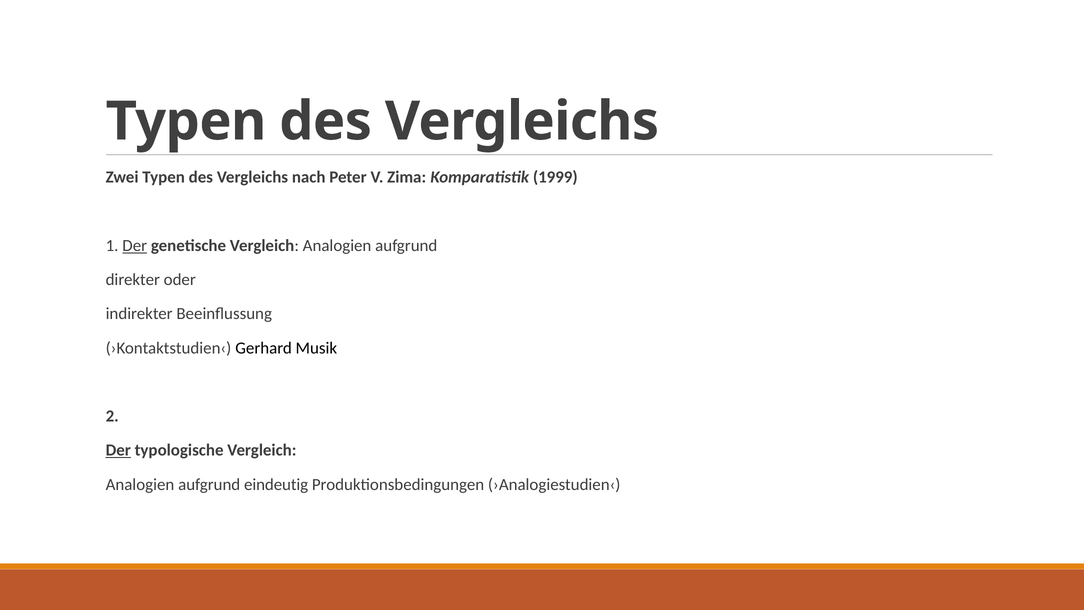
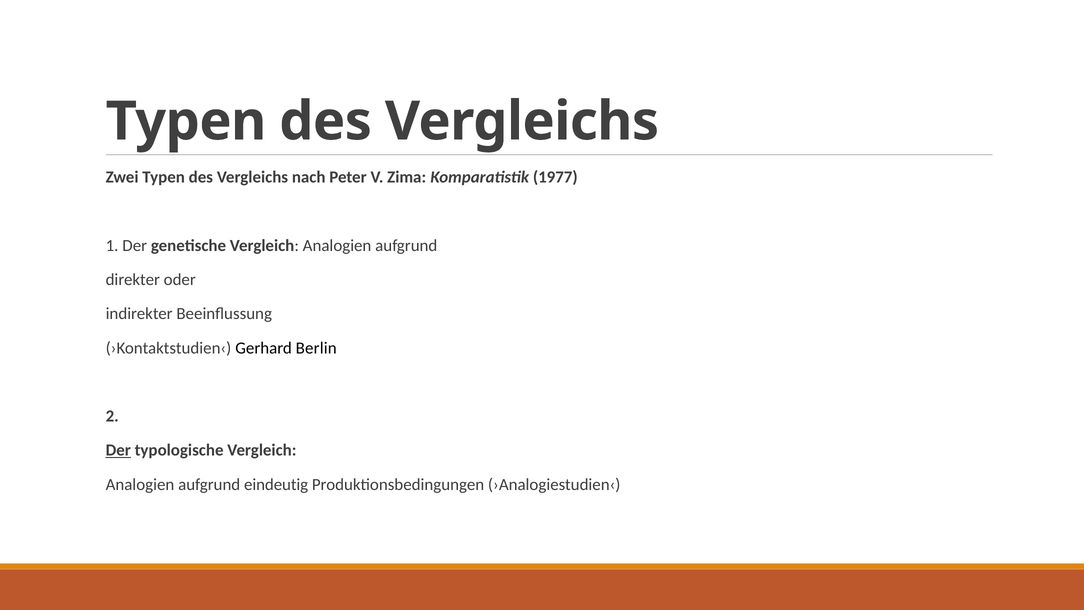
1999: 1999 -> 1977 (555, 177)
Der underline: present -> none (135, 245)
Musik: Musik -> Berlin (316, 348)
